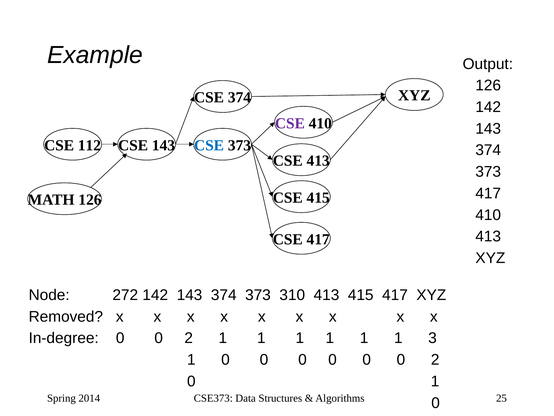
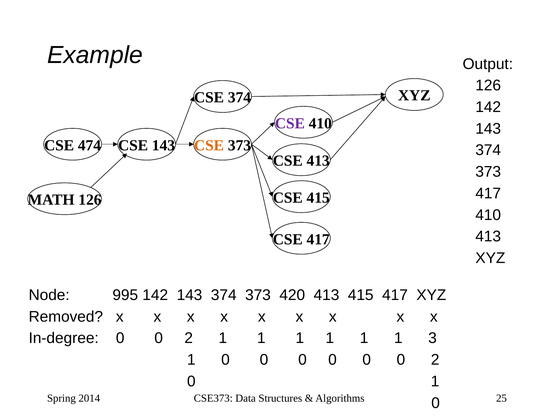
112: 112 -> 474 (89, 145)
CSE colour: blue -> orange (209, 145)
272: 272 -> 995 (125, 295)
310: 310 -> 420 (292, 295)
